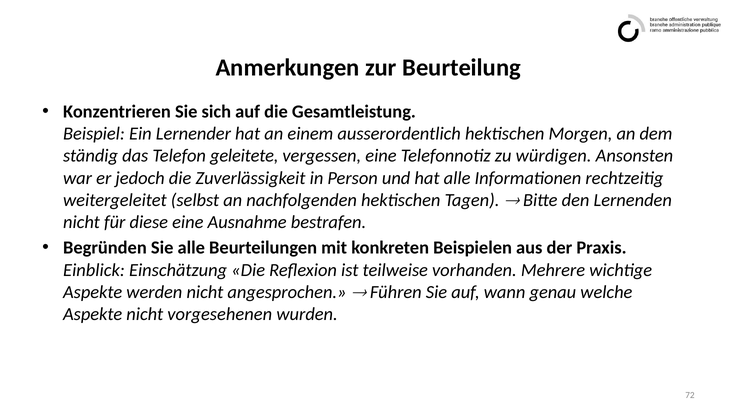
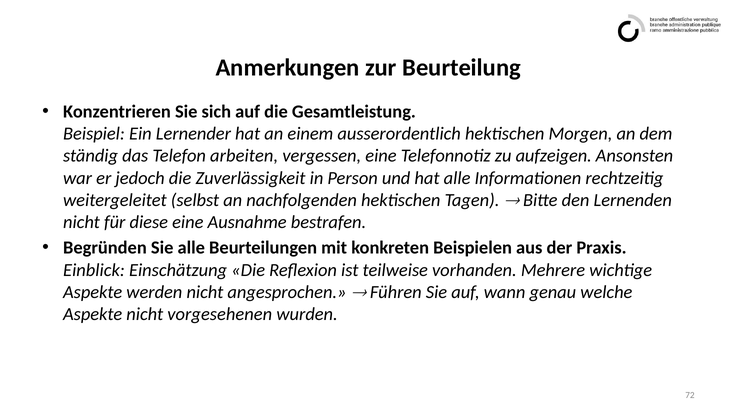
geleitete: geleitete -> arbeiten (244, 156)
würdigen: würdigen -> aufzeigen (554, 156)
